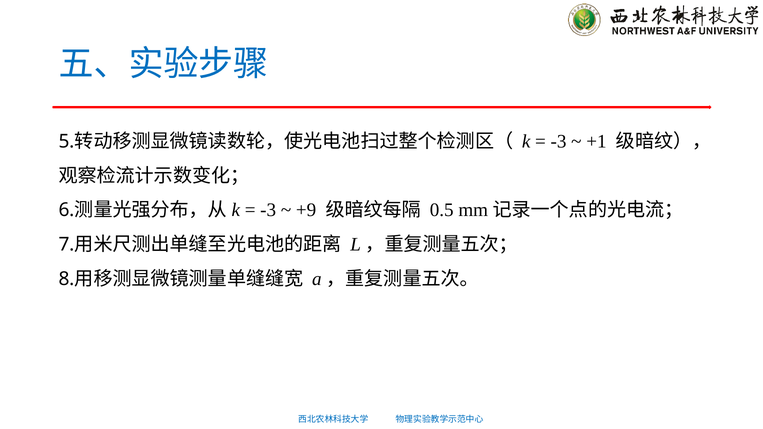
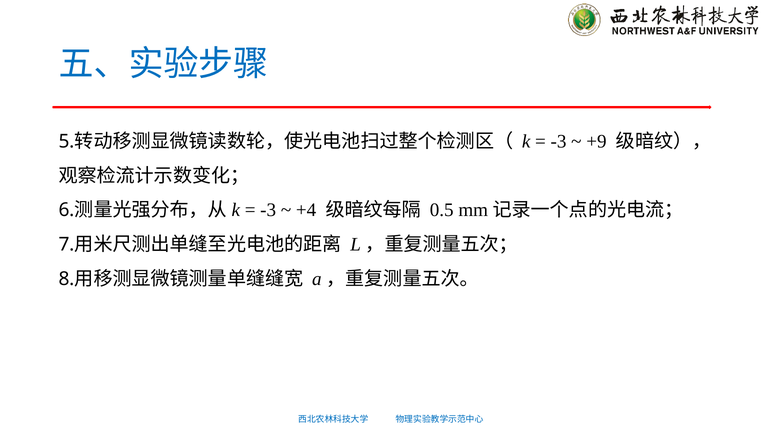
+1: +1 -> +9 (596, 142)
+9: +9 -> +4 (306, 210)
